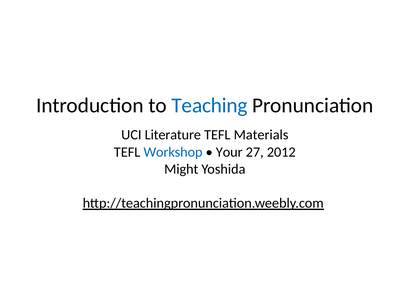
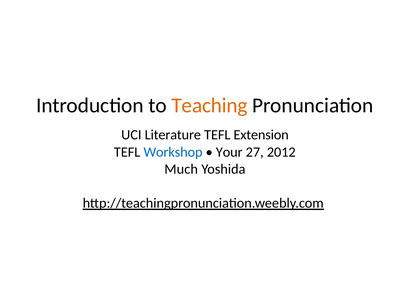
Teaching colour: blue -> orange (210, 106)
Materials: Materials -> Extension (261, 135)
Might: Might -> Much (181, 169)
